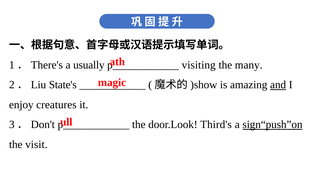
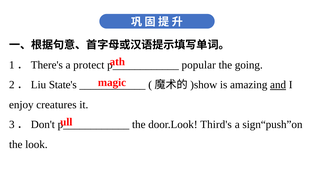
usually: usually -> protect (89, 65)
visiting: visiting -> popular (199, 65)
many: many -> going (249, 65)
sign“push”on underline: present -> none (272, 124)
visit: visit -> look (36, 144)
